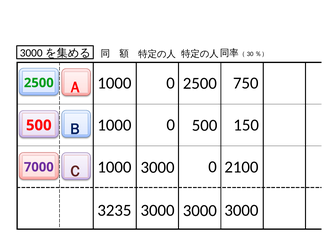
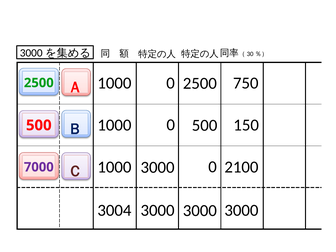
3235: 3235 -> 3004 (114, 210)
